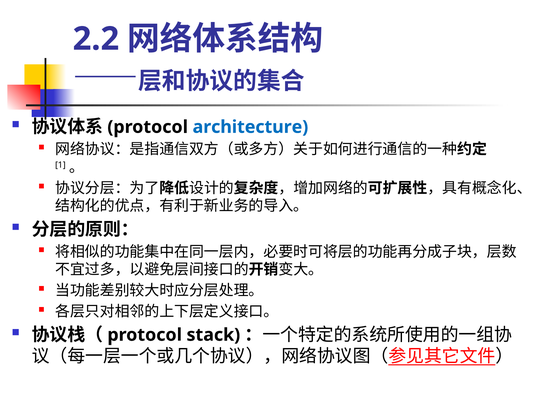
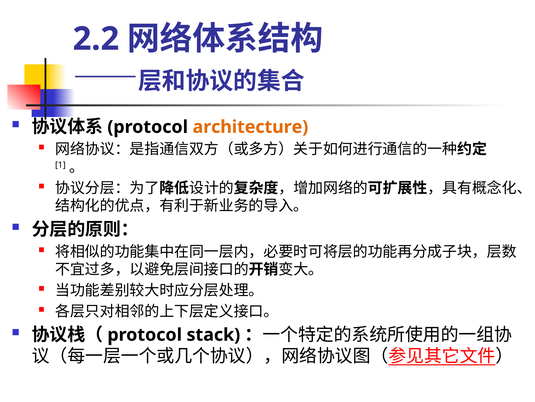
architecture colour: blue -> orange (250, 127)
